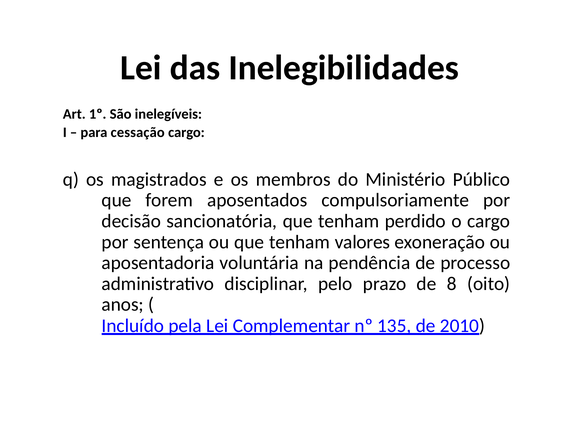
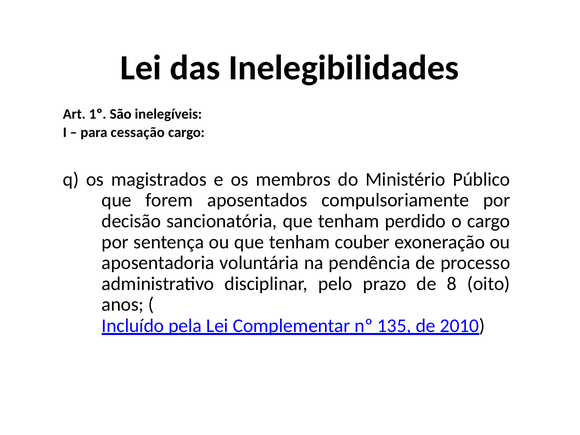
valores: valores -> couber (362, 242)
